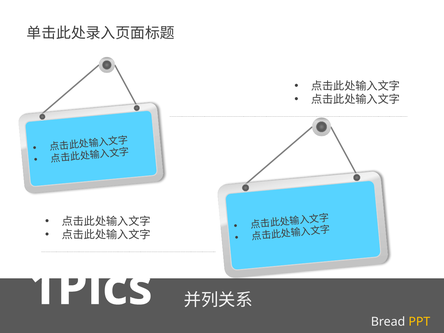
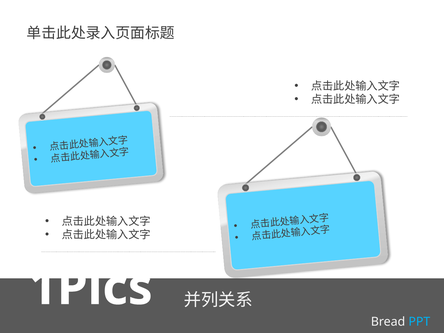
PPT colour: yellow -> light blue (419, 322)
